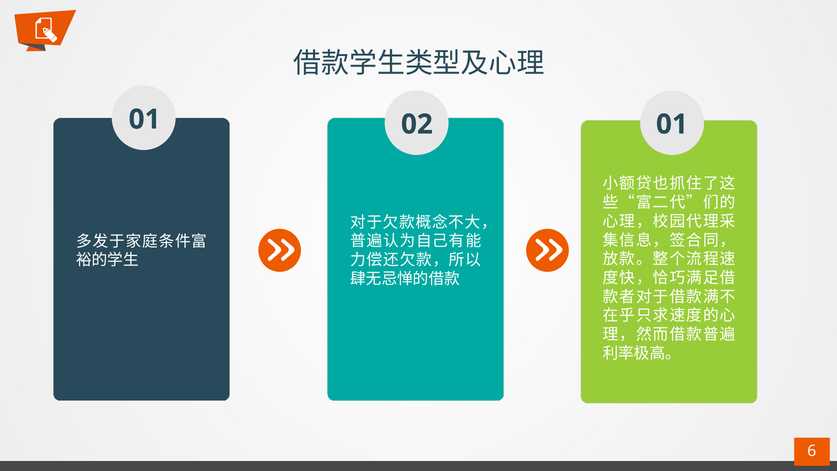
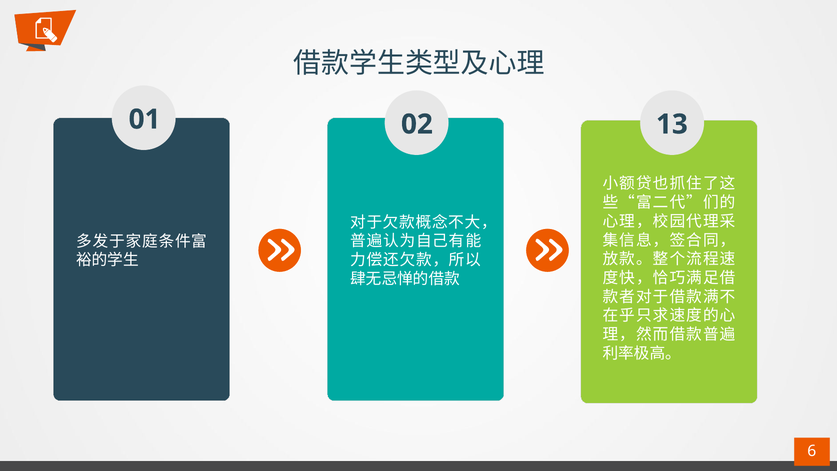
02 01: 01 -> 13 (672, 124)
